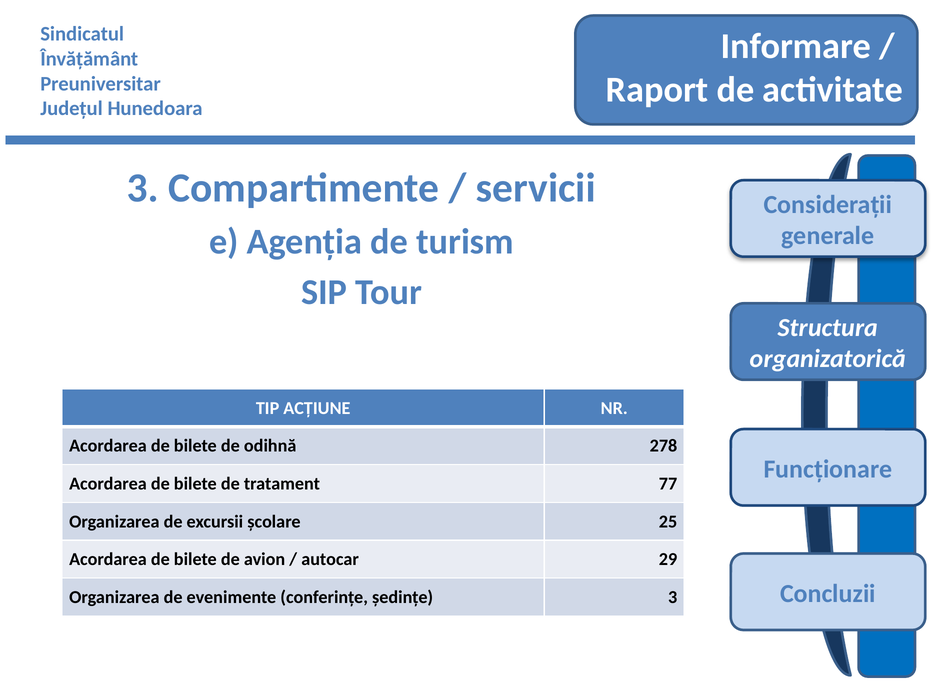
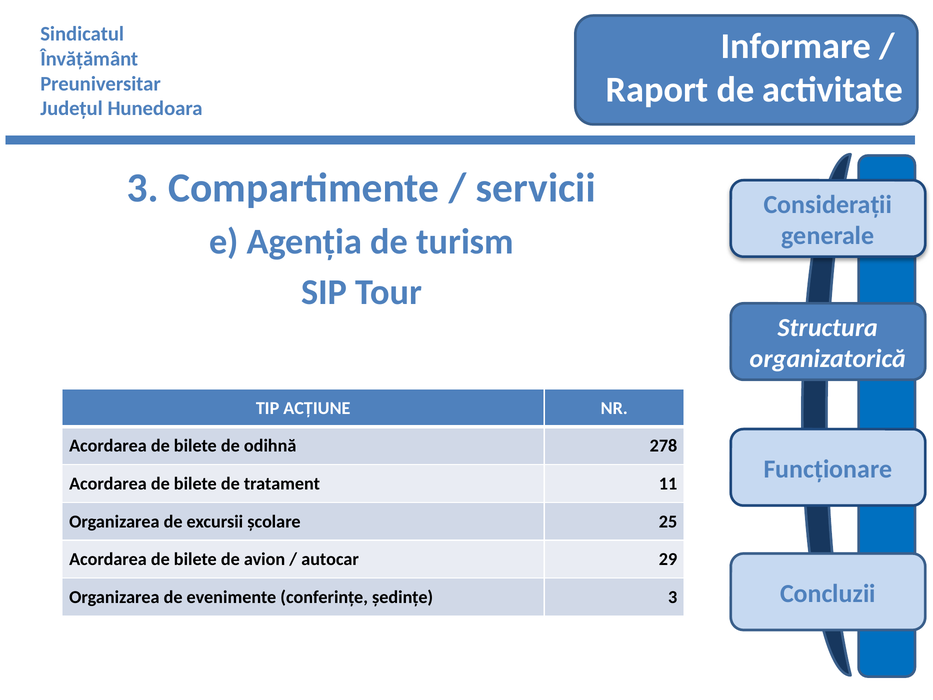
77: 77 -> 11 (668, 484)
